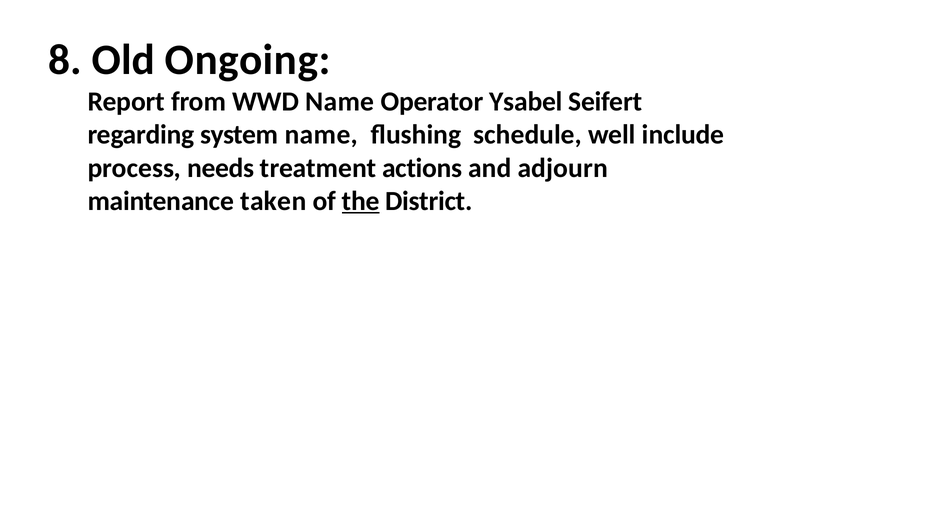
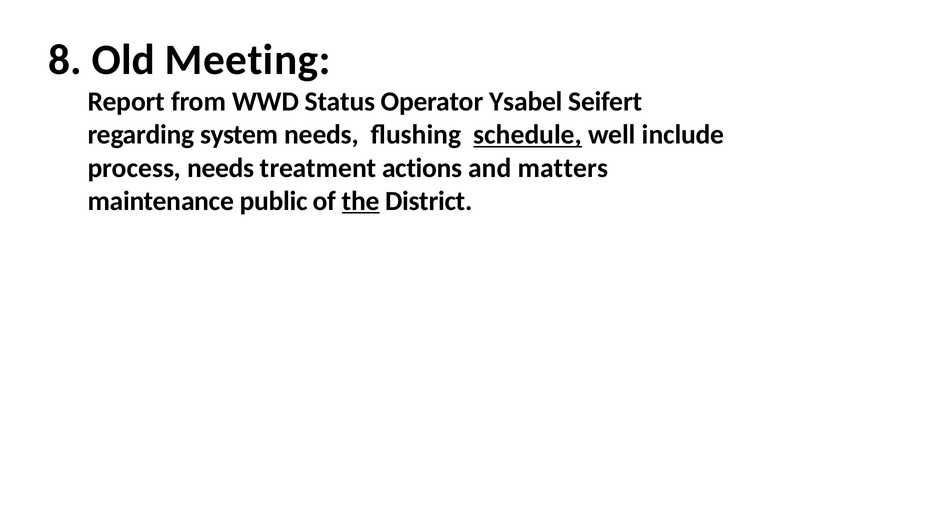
Ongoing: Ongoing -> Meeting (248, 60)
WWD Name: Name -> Status (340, 102)
system name: name -> needs (322, 135)
schedule underline: none -> present (528, 135)
adjourn: adjourn -> matters (563, 168)
taken: taken -> public (274, 201)
